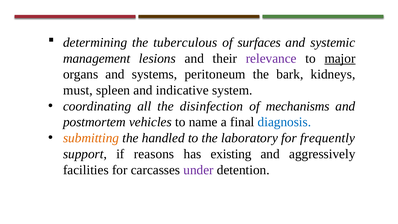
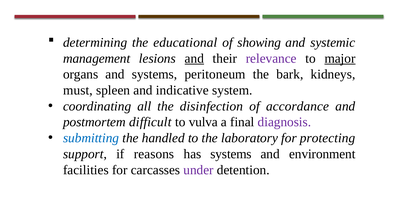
tuberculous: tuberculous -> educational (185, 42)
surfaces: surfaces -> showing (259, 42)
and underline: none -> present (194, 58)
mechanisms: mechanisms -> accordance (298, 106)
vehicles: vehicles -> difficult (150, 122)
name: name -> vulva (203, 122)
diagnosis colour: blue -> purple (284, 122)
submitting colour: orange -> blue (91, 138)
frequently: frequently -> protecting (328, 138)
has existing: existing -> systems (231, 154)
aggressively: aggressively -> environment (322, 154)
